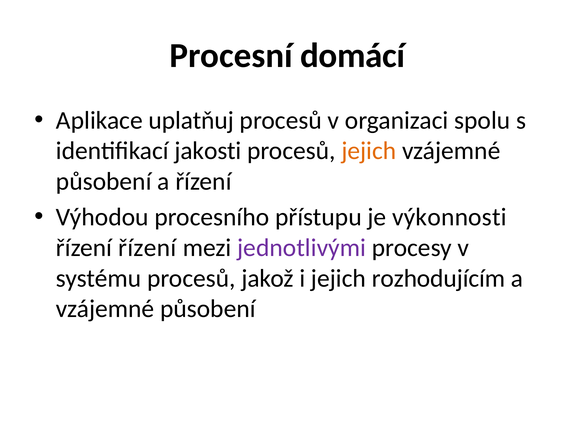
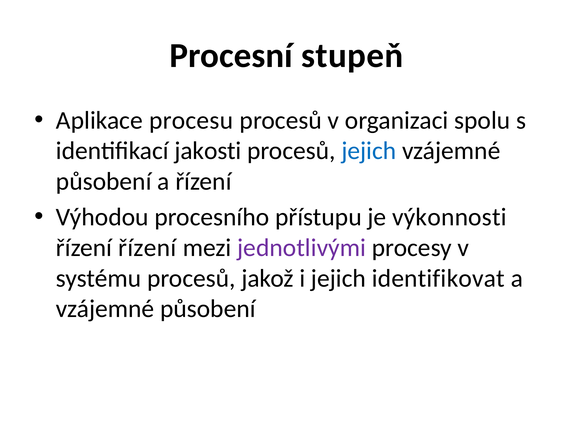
domácí: domácí -> stupeň (352, 56)
uplatňuj: uplatňuj -> procesu (191, 120)
jejich colour: orange -> blue (369, 151)
rozhodujícím: rozhodujícím -> identifikovat (438, 279)
